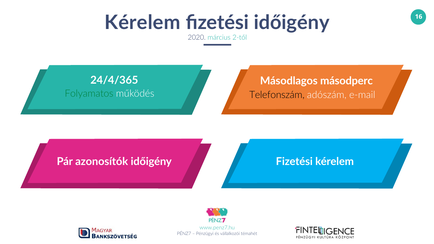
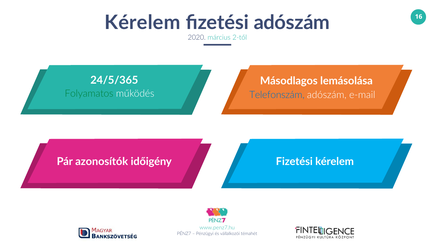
fizetési időigény: időigény -> adószám (292, 23)
24/4/365: 24/4/365 -> 24/5/365 (114, 80)
másodperc: másodperc -> lemásolása (346, 81)
Telefonszám colour: black -> blue (277, 95)
